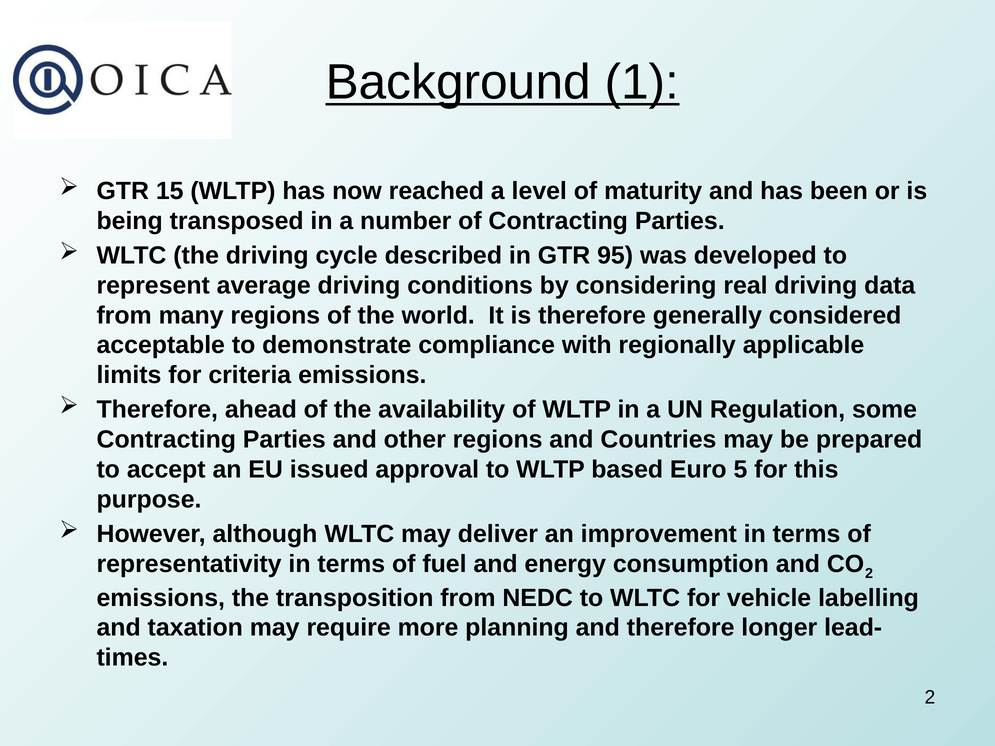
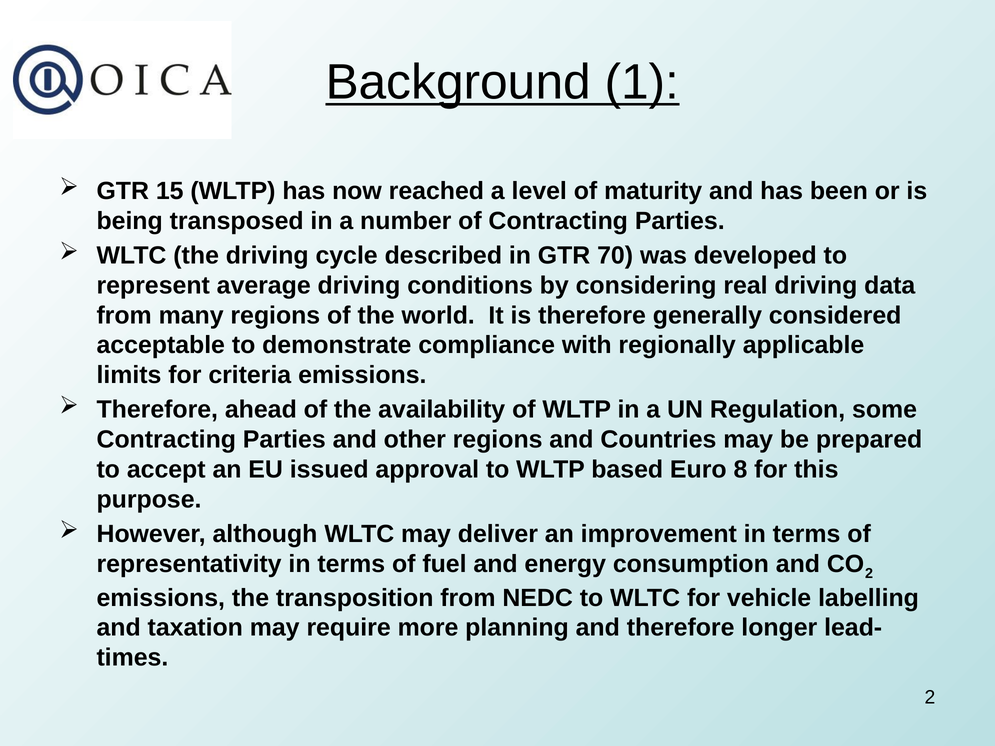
95: 95 -> 70 (615, 256)
5: 5 -> 8 (740, 470)
